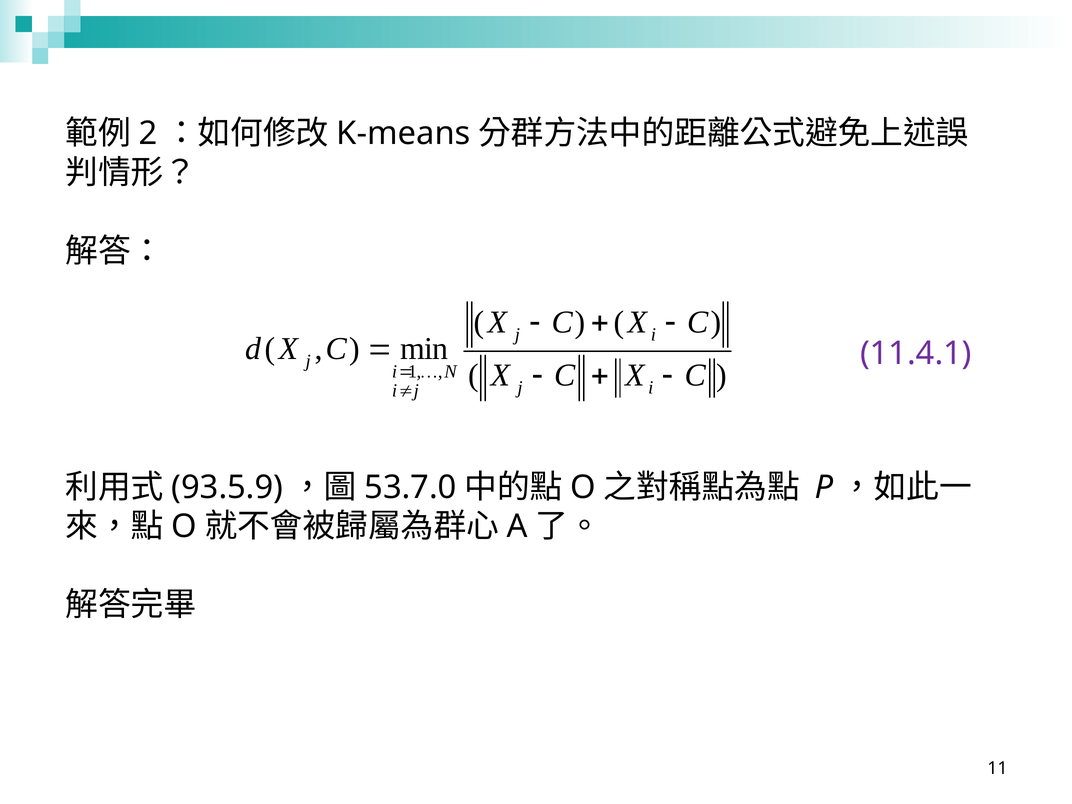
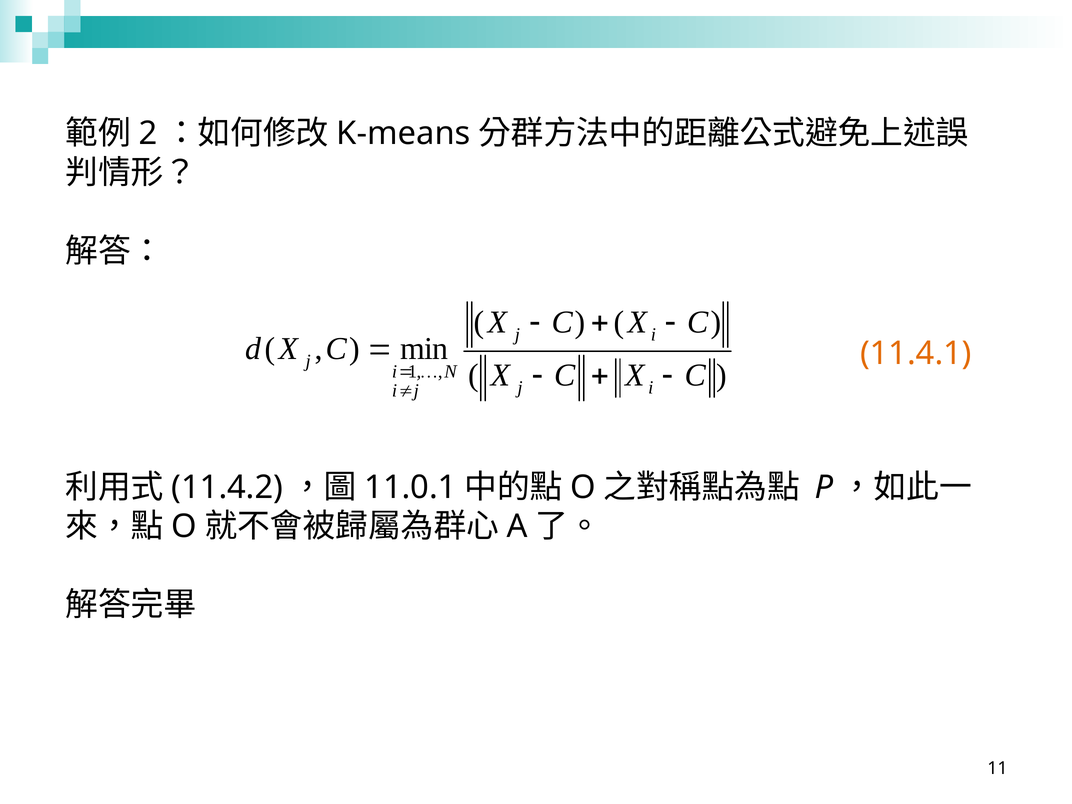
11.4.1 colour: purple -> orange (916, 354)
93.5.9: 93.5.9 -> 11.4.2 (227, 487)
53.7.0: 53.7.0 -> 11.0.1 (410, 487)
